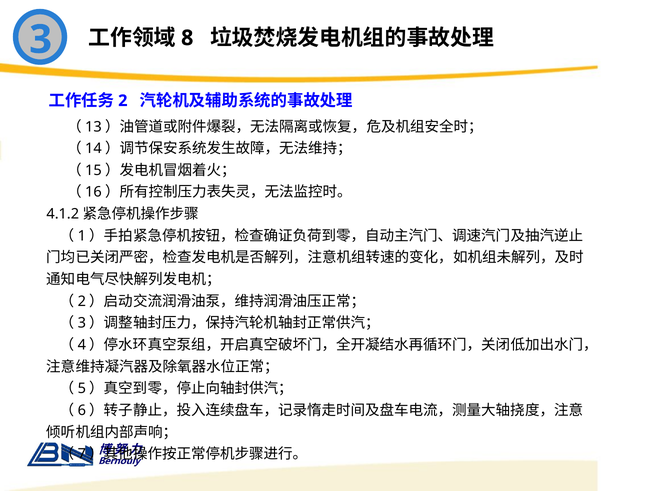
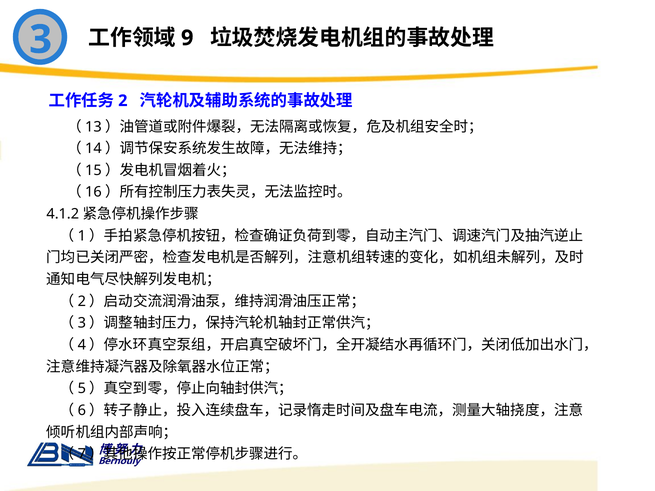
8: 8 -> 9 (187, 38)
